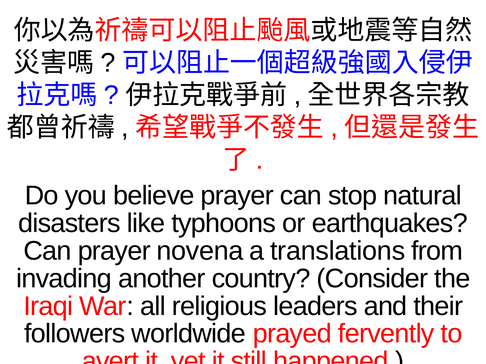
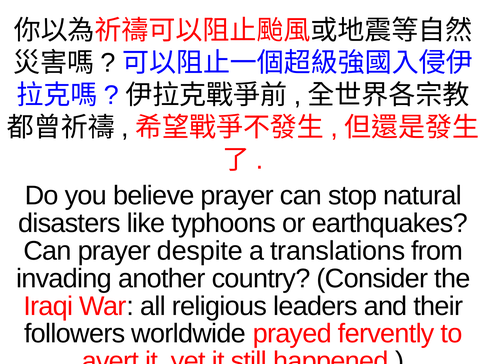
novena: novena -> despite (200, 251)
